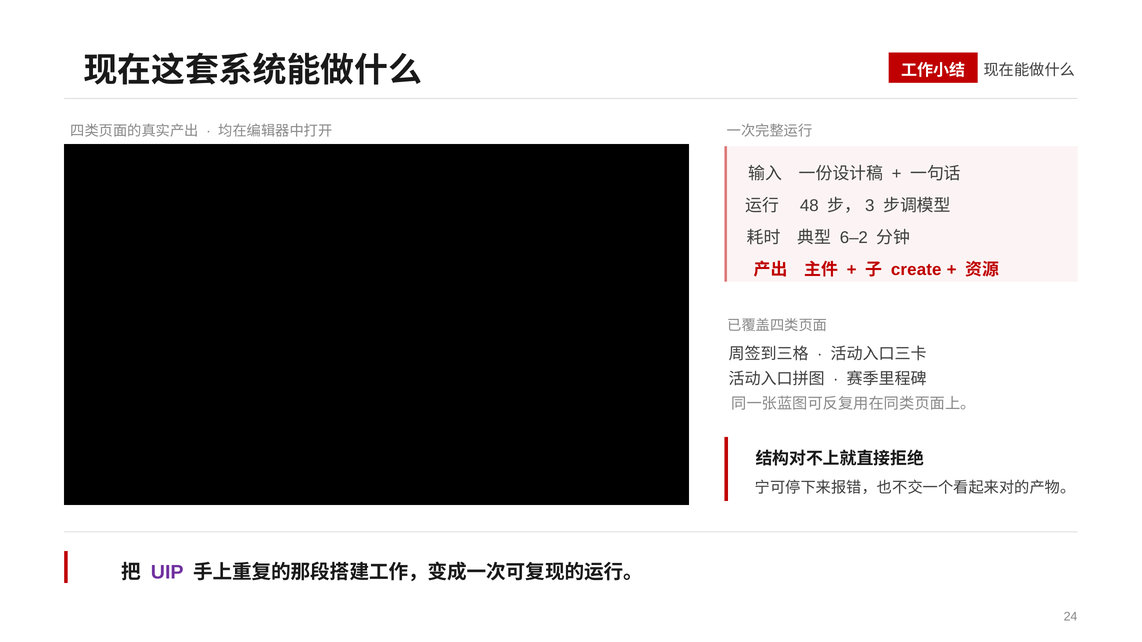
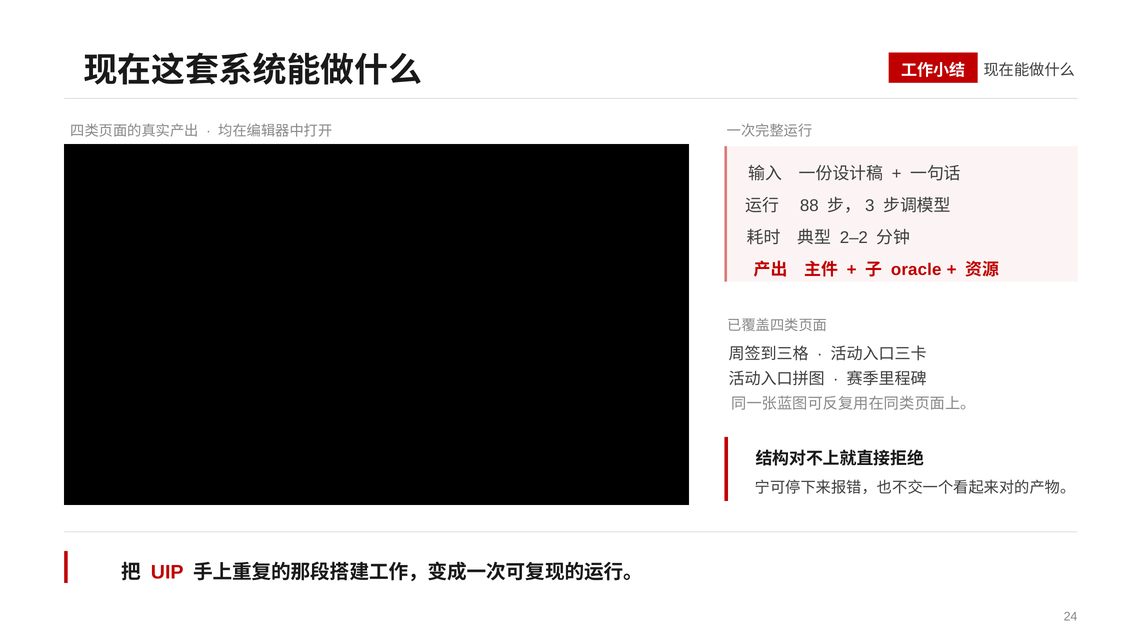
48: 48 -> 88 (809, 206)
6–2: 6–2 -> 2–2 (854, 238)
create: create -> oracle (916, 270)
UIP colour: purple -> red (167, 573)
